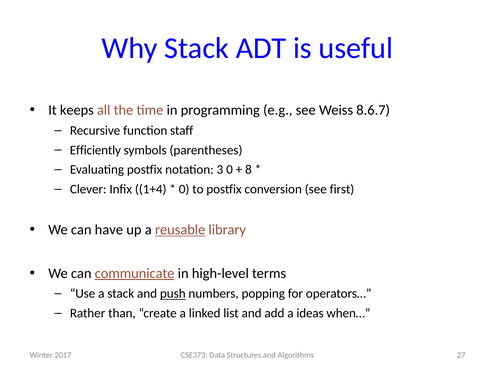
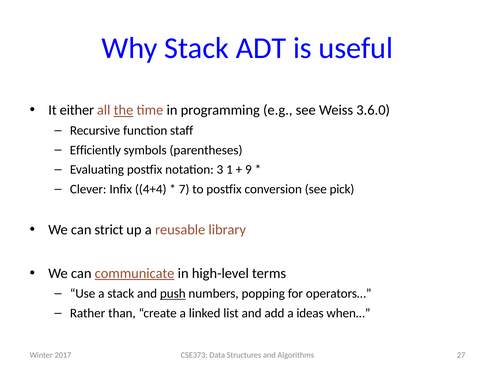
keeps: keeps -> either (77, 110)
the underline: none -> present (123, 110)
8.6.7: 8.6.7 -> 3.6.0 (373, 110)
3 0: 0 -> 1 (229, 169)
8: 8 -> 9 (248, 169)
1+4: 1+4 -> 4+4 (151, 189)
0: 0 -> 7 (184, 189)
first: first -> pick (342, 189)
have: have -> strict (109, 229)
reusable underline: present -> none (180, 229)
